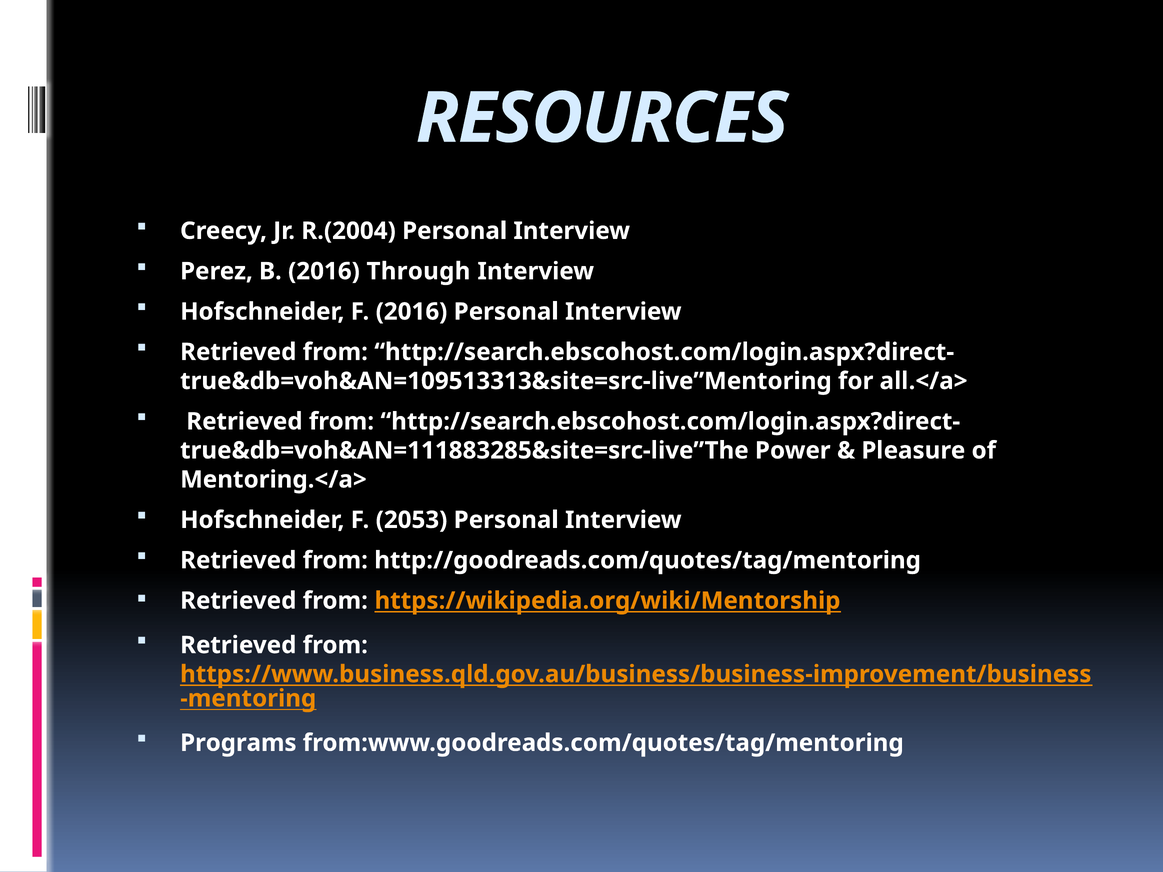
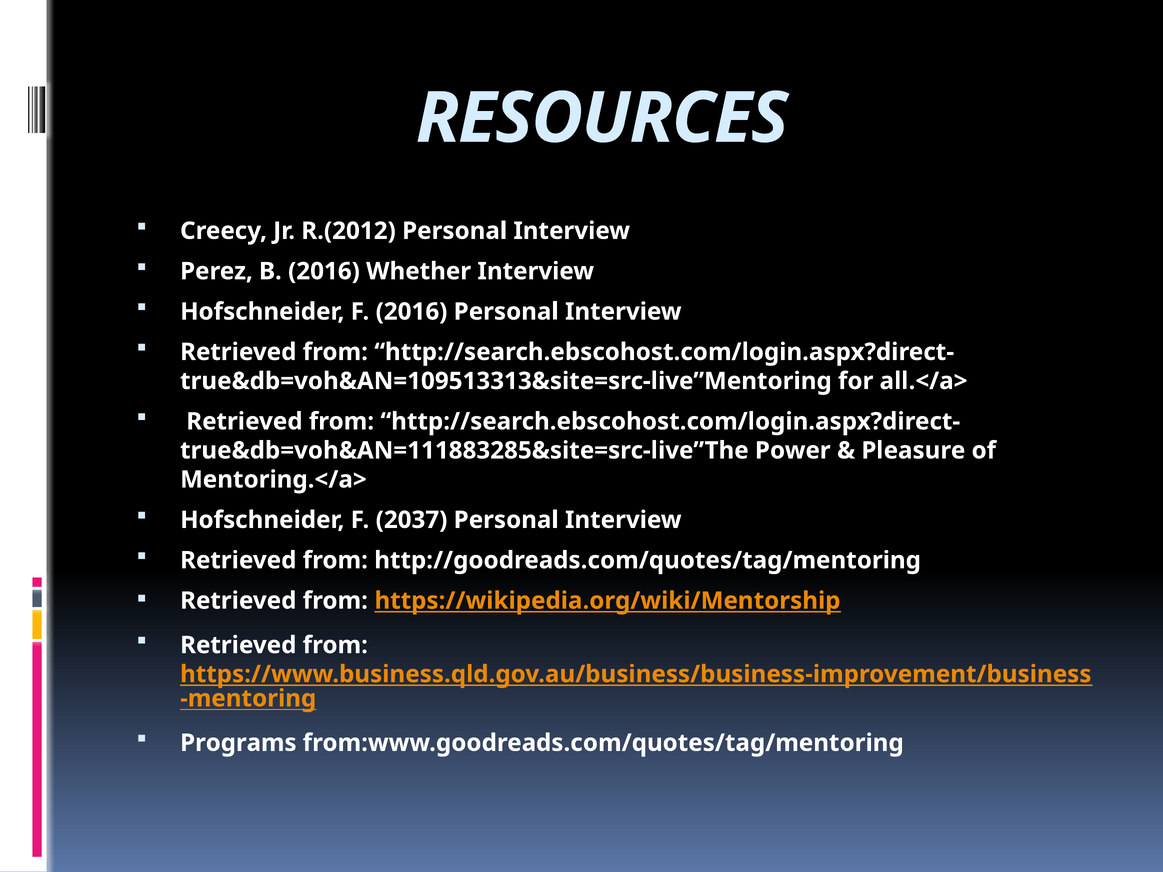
R.(2004: R.(2004 -> R.(2012 (349, 231)
Through: Through -> Whether (419, 271)
2053: 2053 -> 2037 (412, 520)
